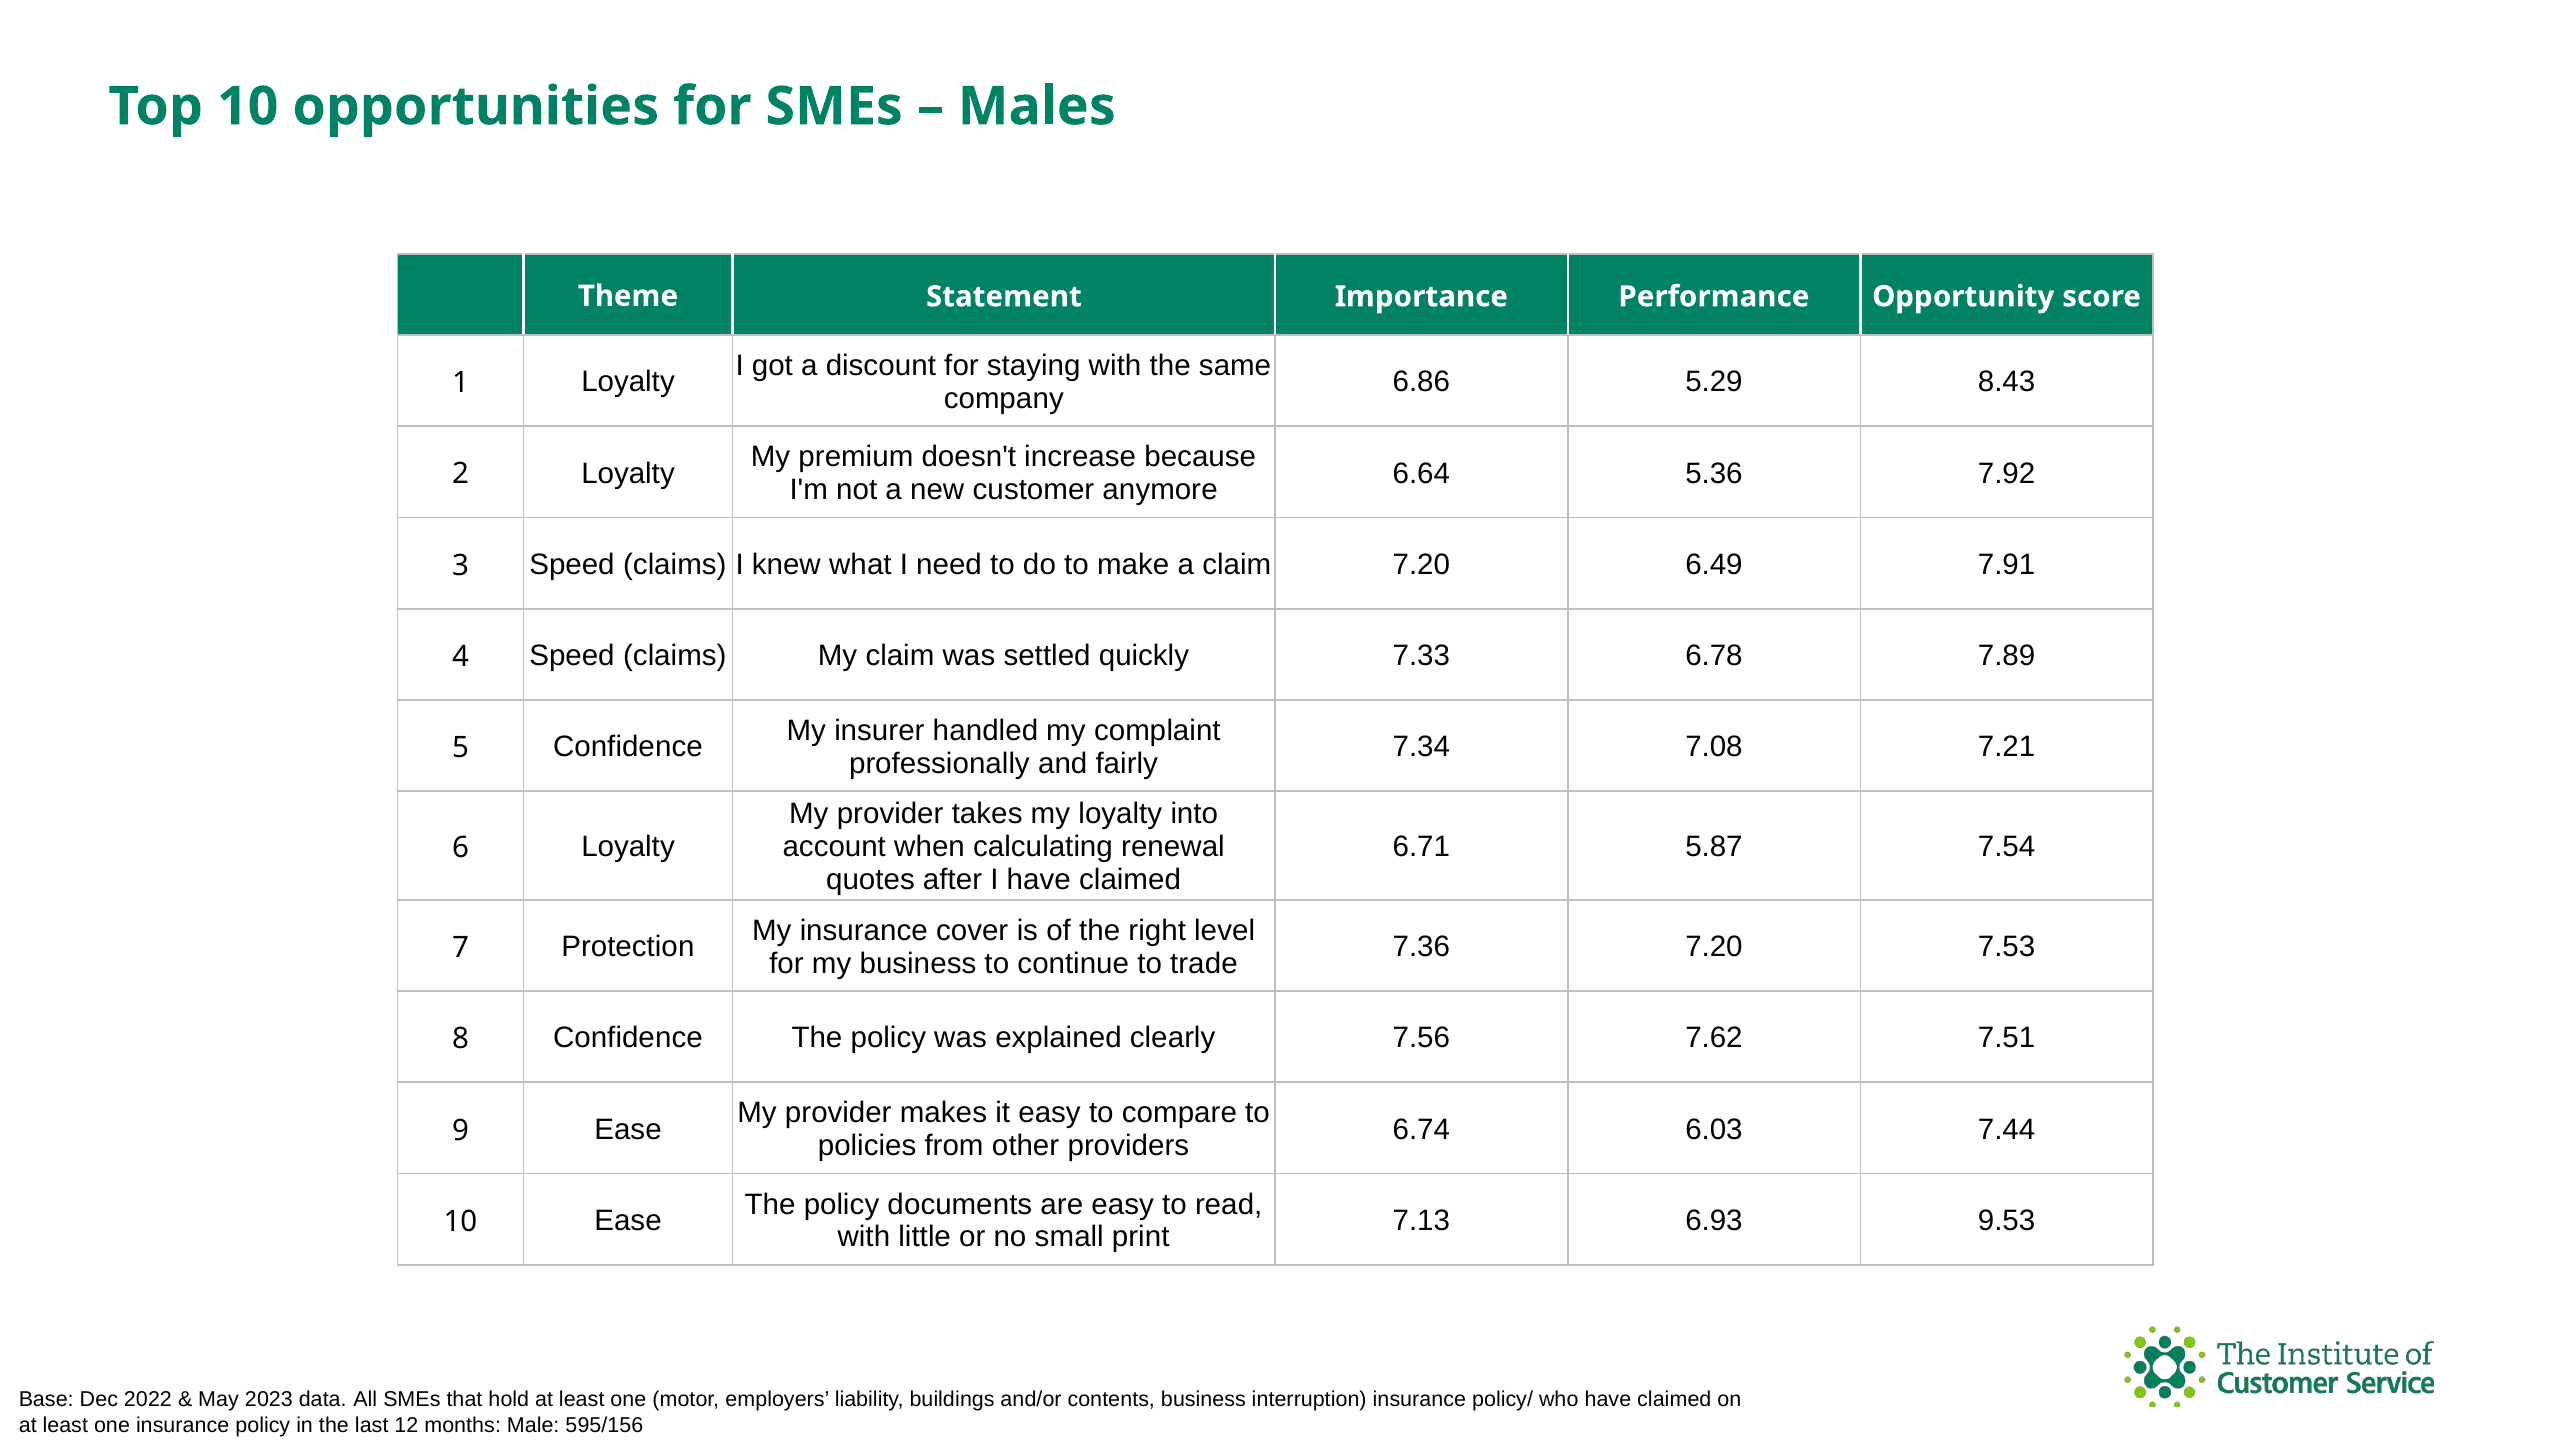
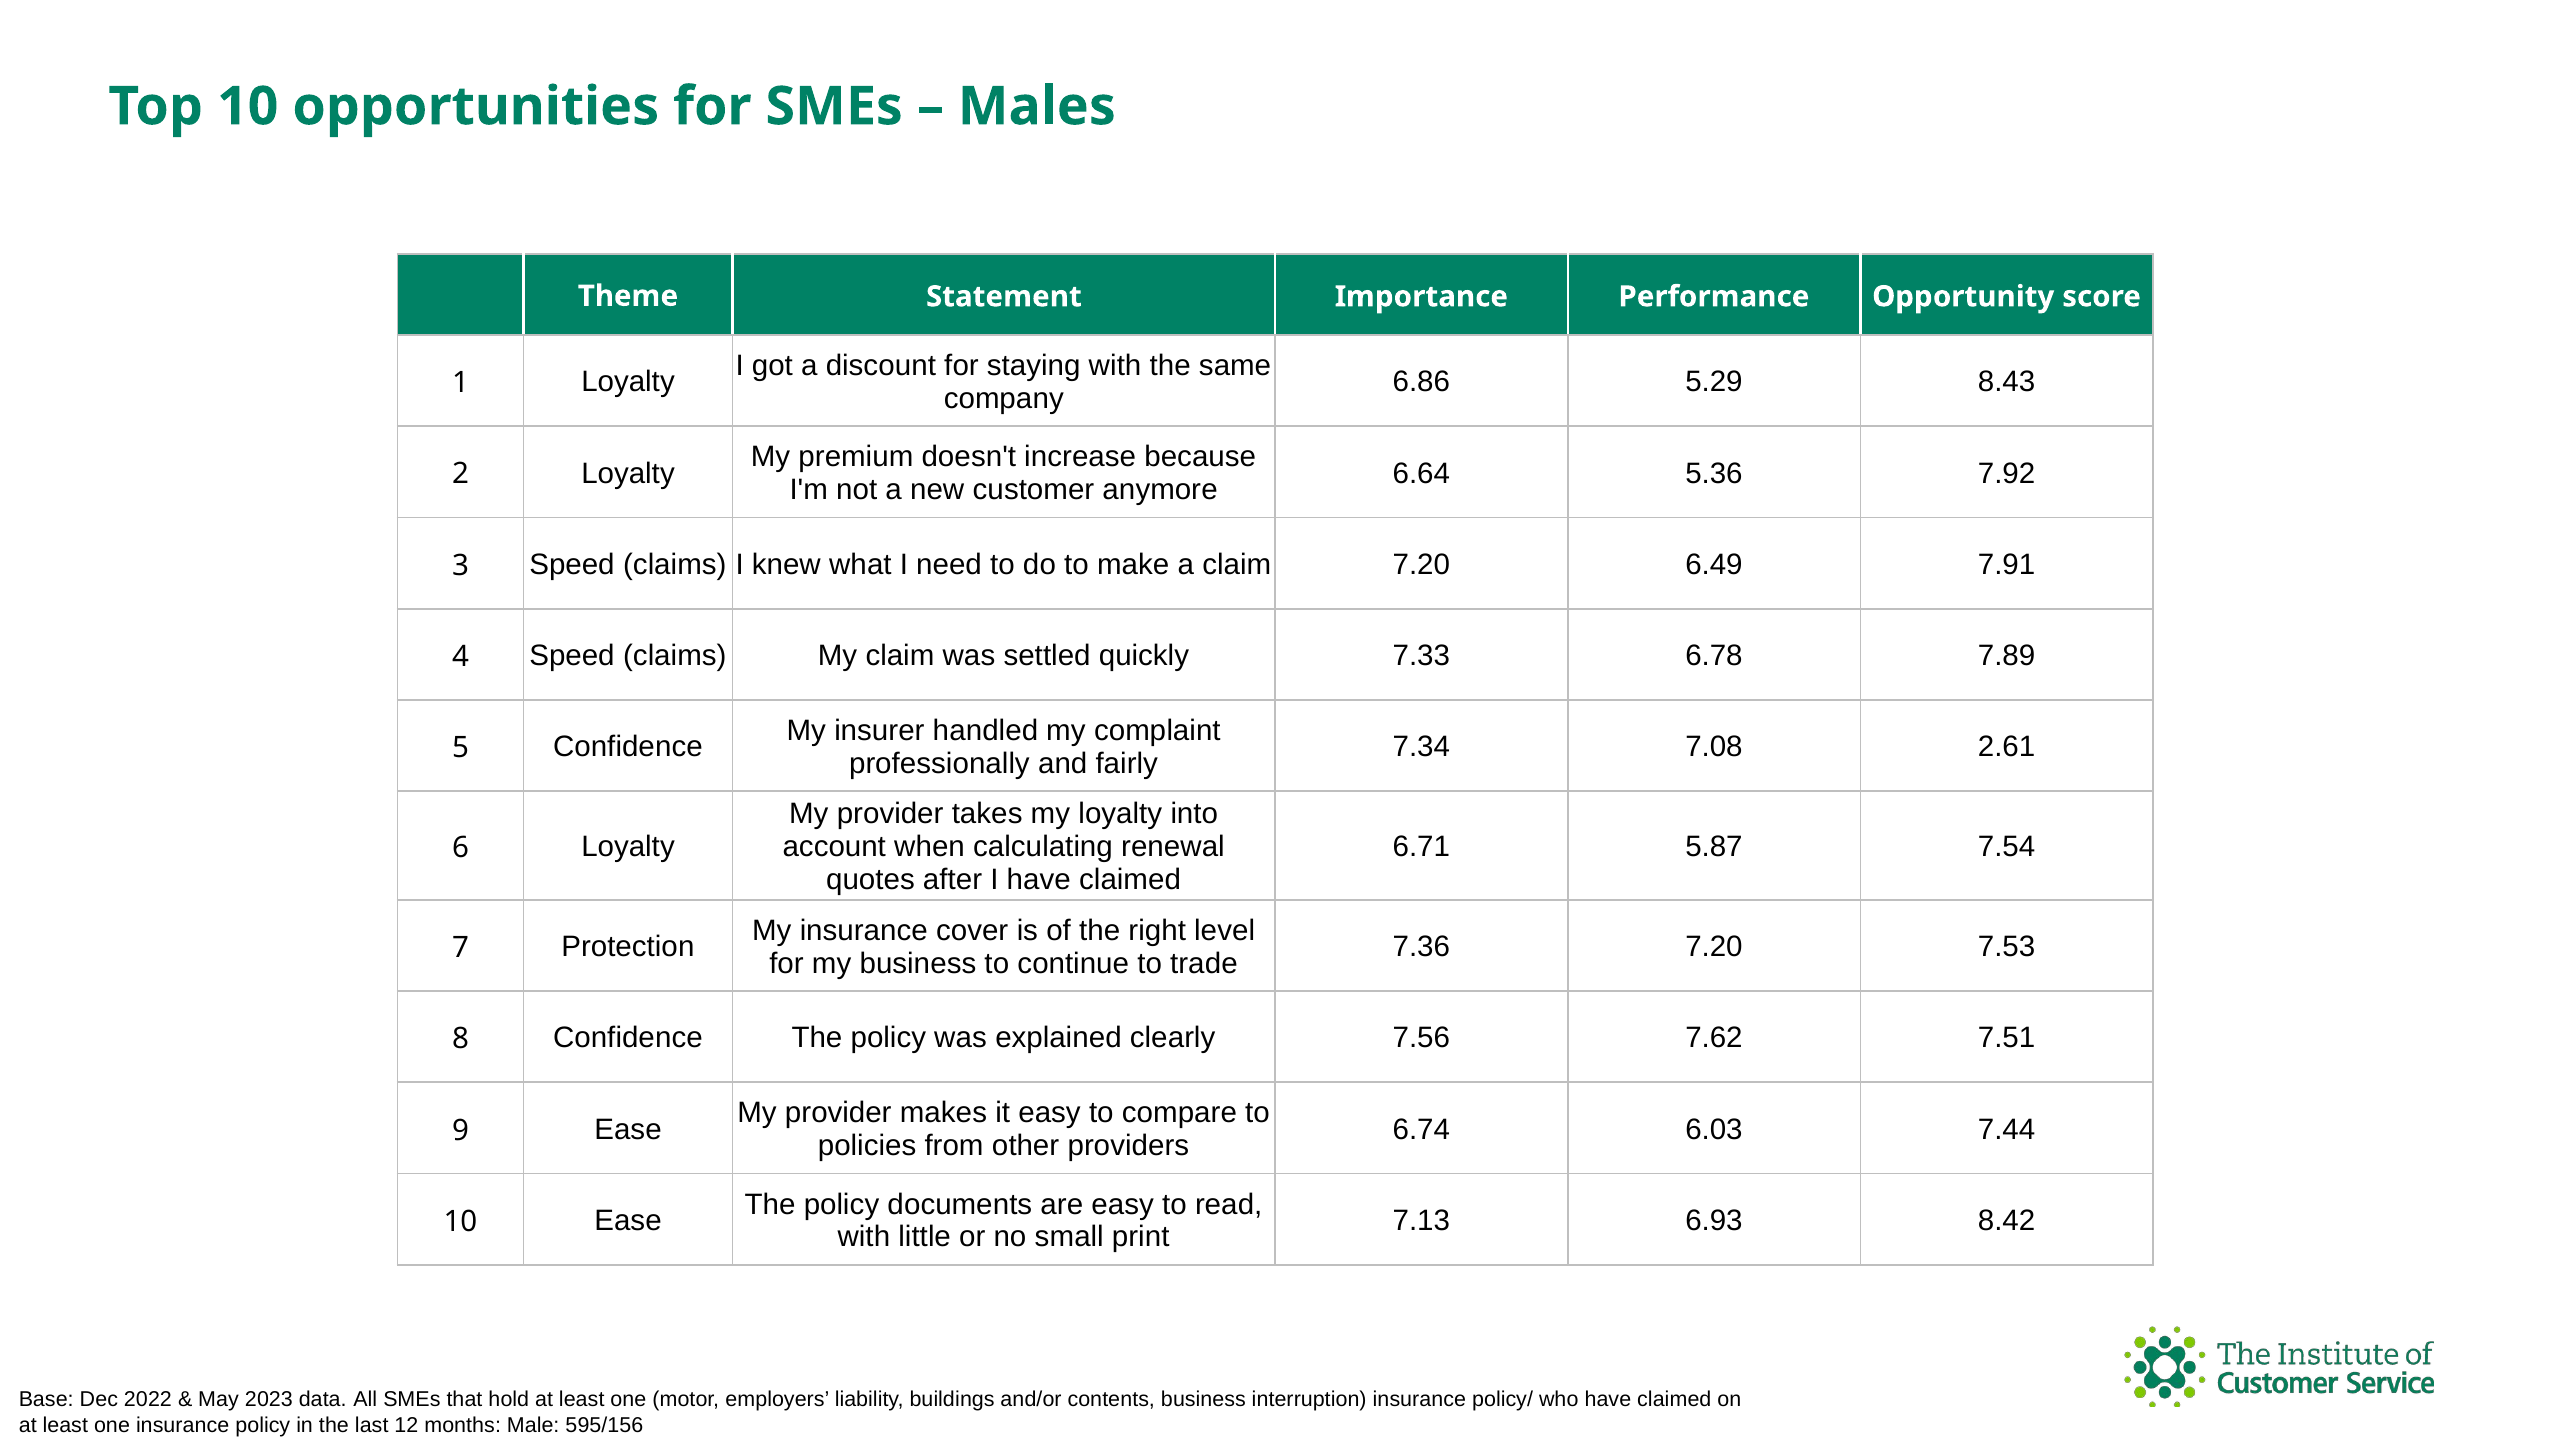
7.21: 7.21 -> 2.61 (2007, 747)
9.53: 9.53 -> 8.42 (2007, 1221)
